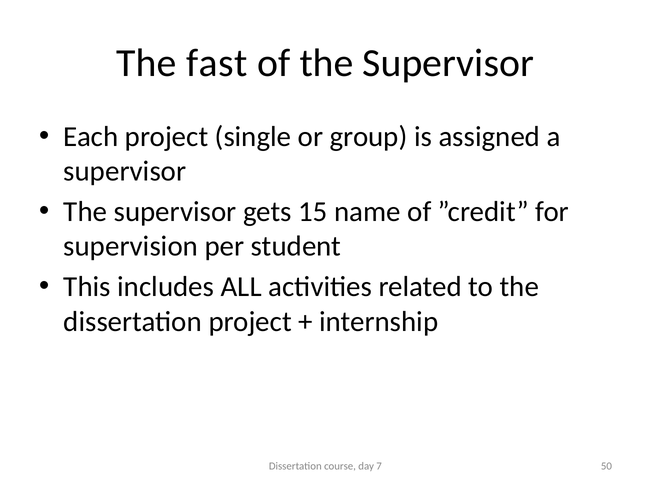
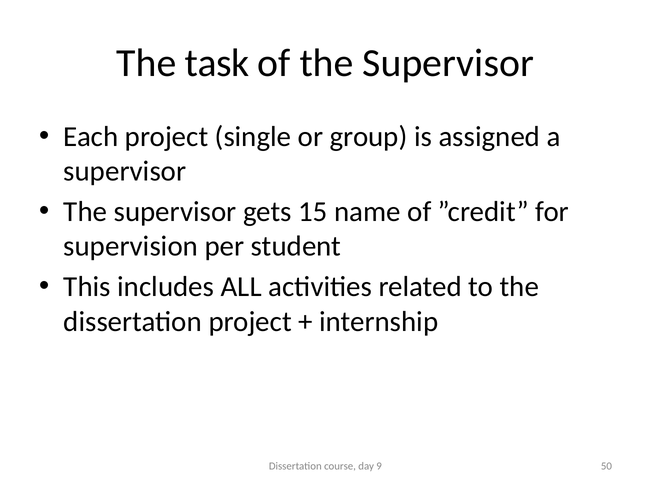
fast: fast -> task (217, 63)
7: 7 -> 9 (379, 466)
